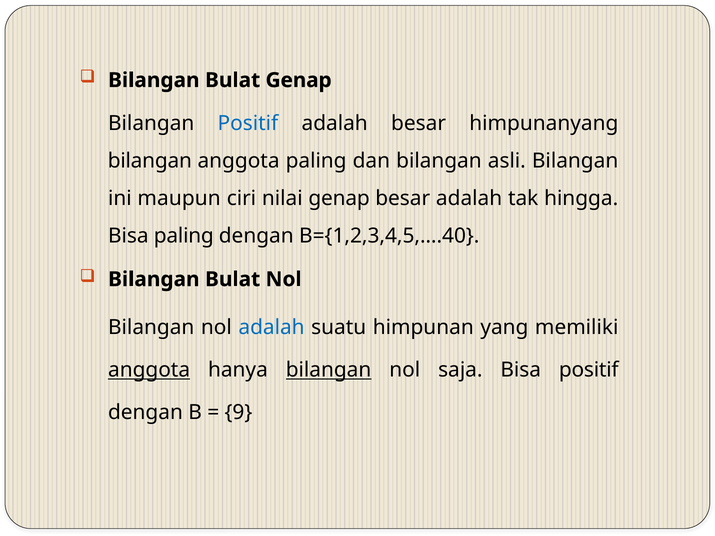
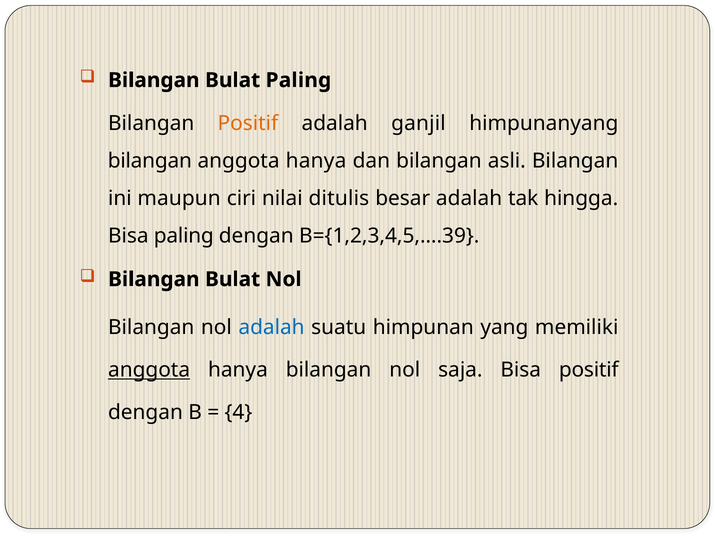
Bulat Genap: Genap -> Paling (298, 80)
Positif colour: blue -> orange (248, 124)
adalah besar: besar -> ganjil (418, 124)
paling: paling -> hanya (316, 161)
nilai genap: genap -> ditulis (339, 199)
B={1,2,3,4,5,….40: B={1,2,3,4,5,….40 -> B={1,2,3,4,5,….39 (389, 236)
bilangan underline: present -> none (329, 370)
9: 9 -> 4 (238, 413)
